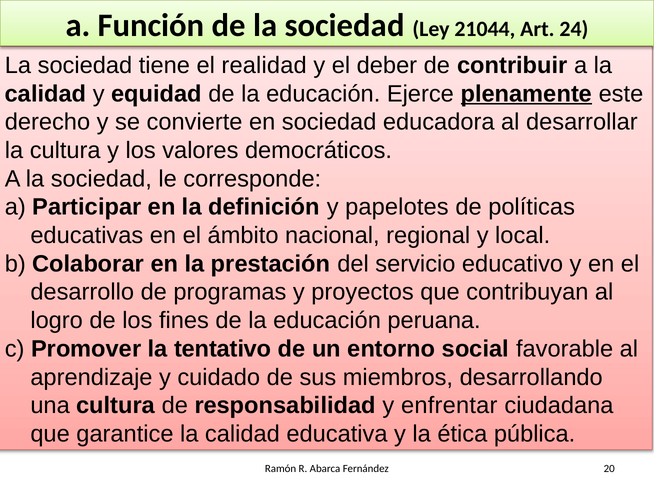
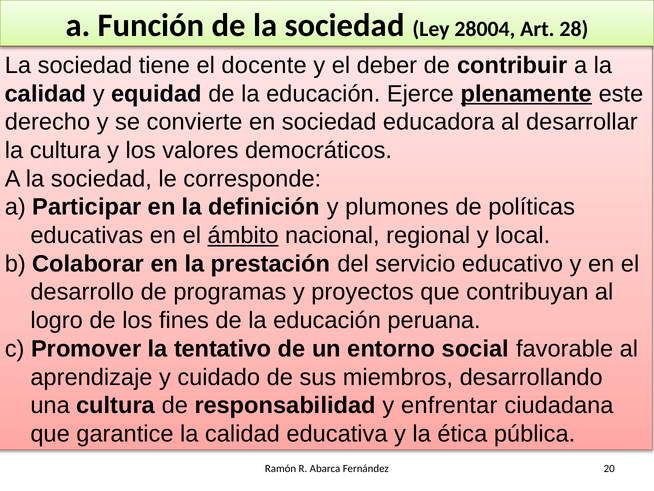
21044: 21044 -> 28004 (485, 29)
24: 24 -> 28 (574, 29)
realidad: realidad -> docente (264, 65)
papelotes: papelotes -> plumones (397, 207)
ámbito underline: none -> present (243, 235)
